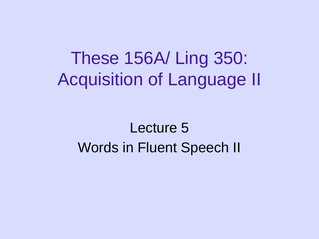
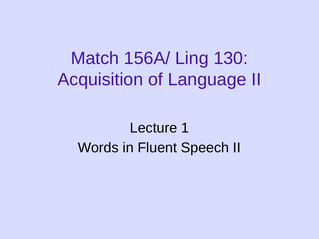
These: These -> Match (95, 58)
350: 350 -> 130 (231, 58)
5: 5 -> 1 (185, 128)
